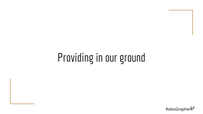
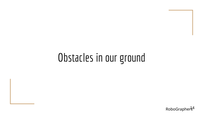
Providing: Providing -> Obstacles (76, 58)
